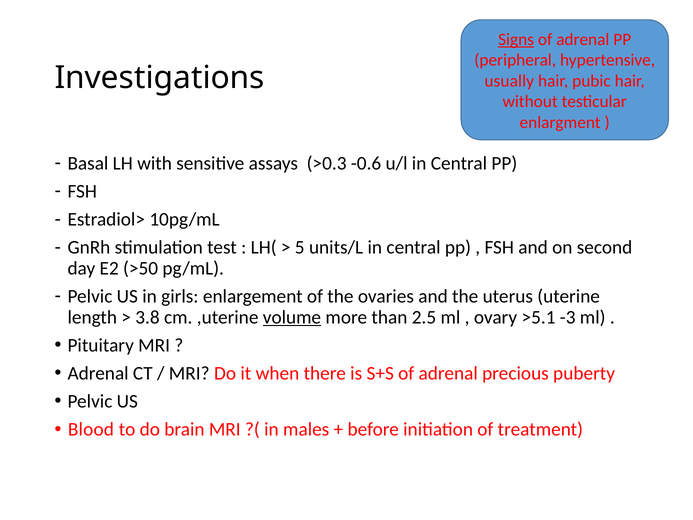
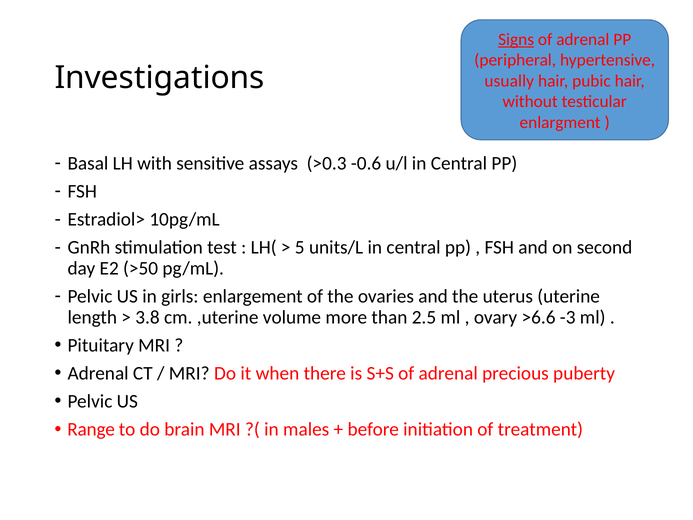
volume underline: present -> none (292, 317)
>5.1: >5.1 -> >6.6 (539, 317)
Blood: Blood -> Range (91, 429)
